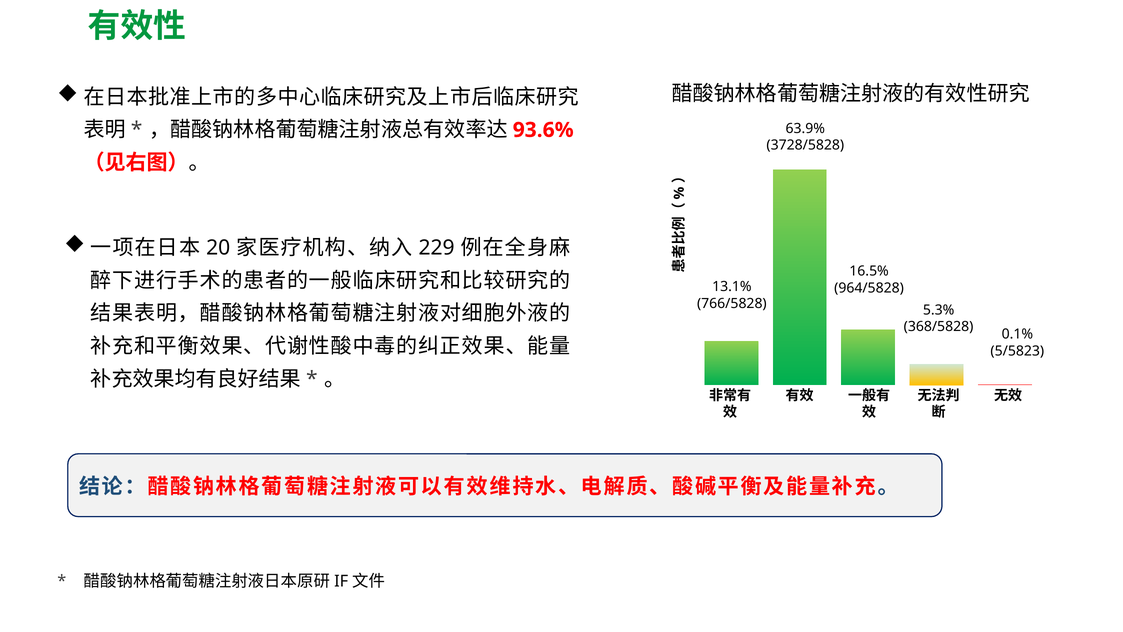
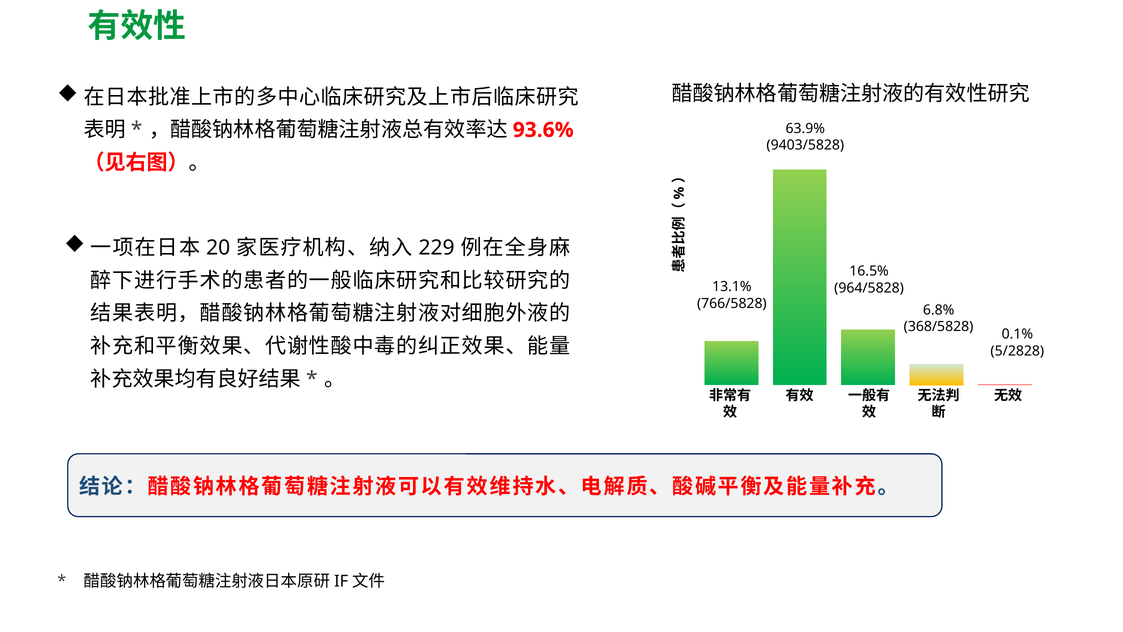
3728/5828: 3728/5828 -> 9403/5828 (805, 145)
5.3%: 5.3% -> 6.8% (939, 310)
5/5823: 5/5823 -> 5/2828 (1017, 351)
